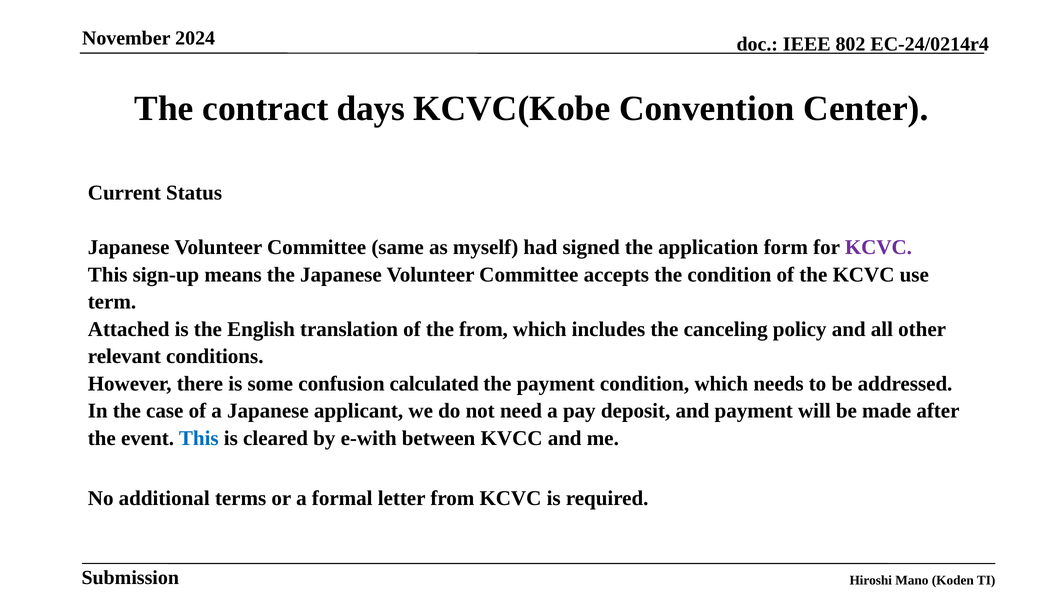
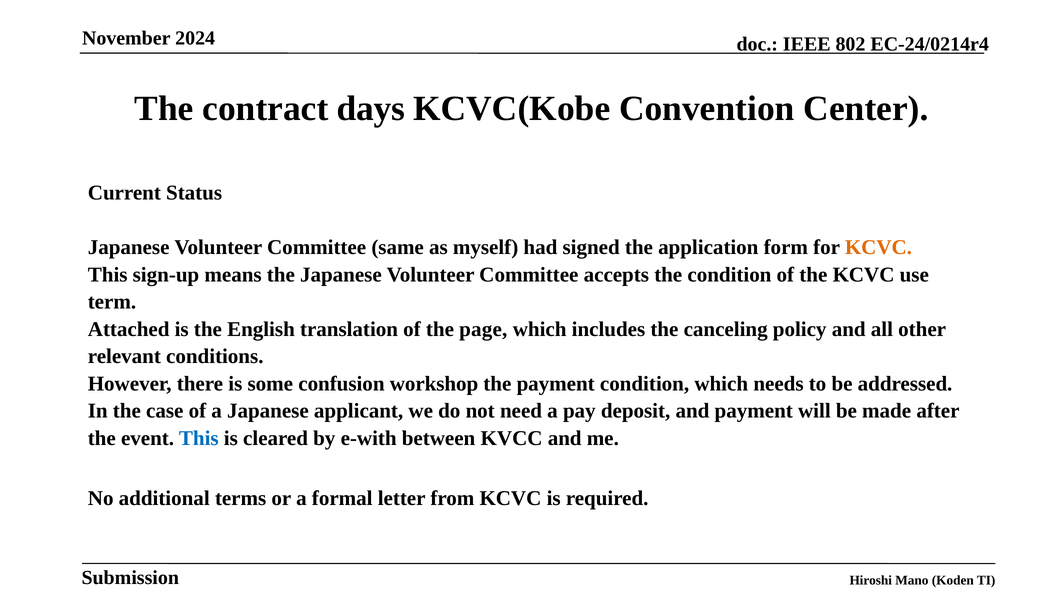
KCVC colour: purple -> orange (878, 248)
the from: from -> page (483, 329)
calculated: calculated -> workshop (434, 384)
